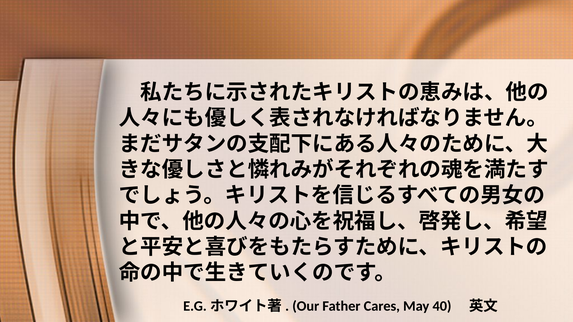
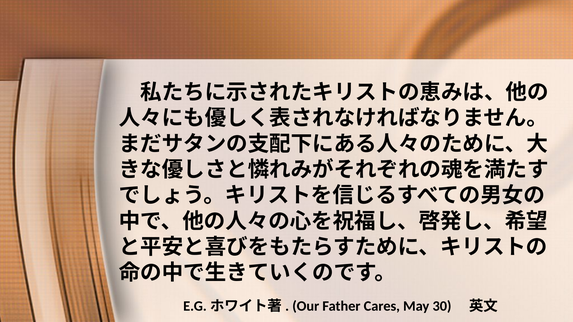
40: 40 -> 30 (442, 306)
